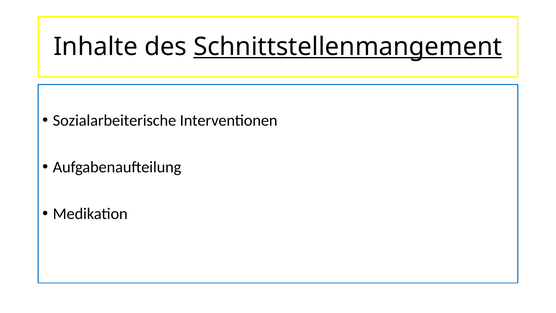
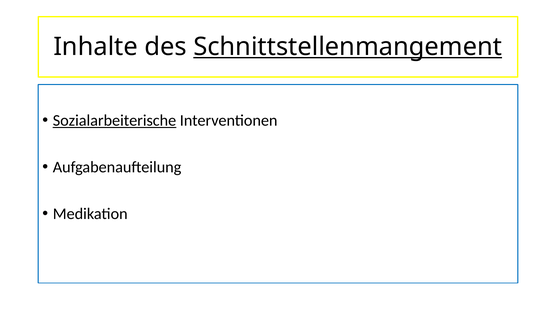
Sozialarbeiterische underline: none -> present (115, 120)
